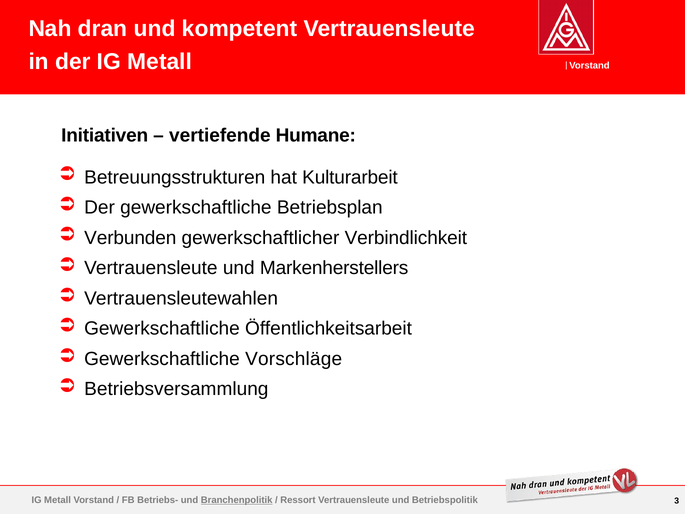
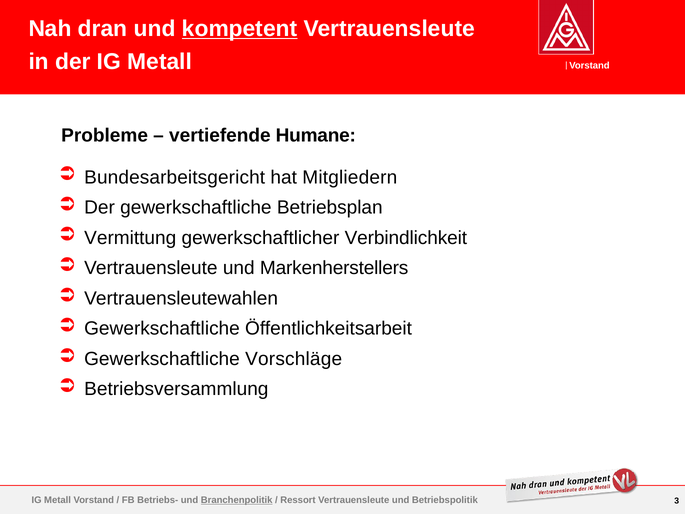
kompetent underline: none -> present (240, 29)
Initiativen: Initiativen -> Probleme (105, 135)
Betreuungsstrukturen: Betreuungsstrukturen -> Bundesarbeitsgericht (175, 177)
Kulturarbeit: Kulturarbeit -> Mitgliedern (350, 177)
Verbunden: Verbunden -> Vermittung (130, 238)
